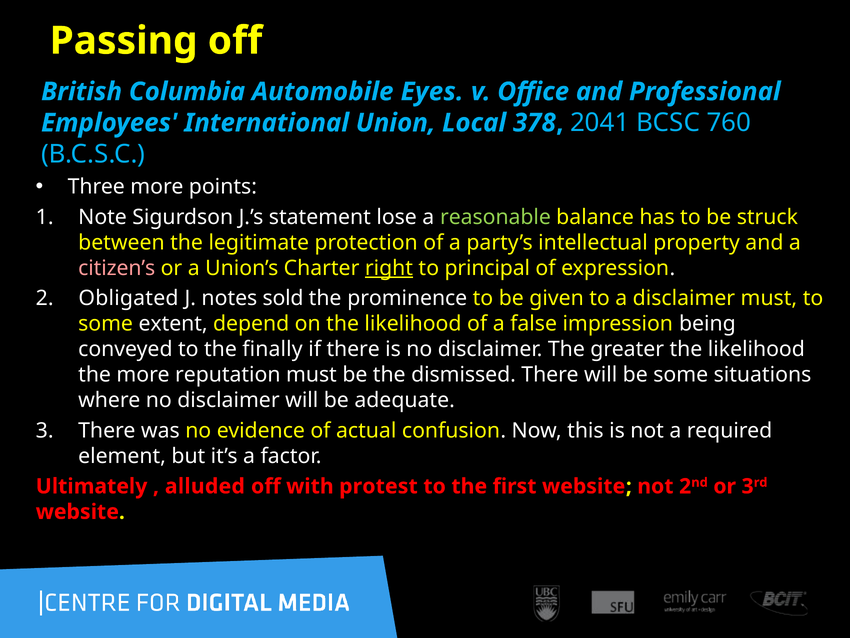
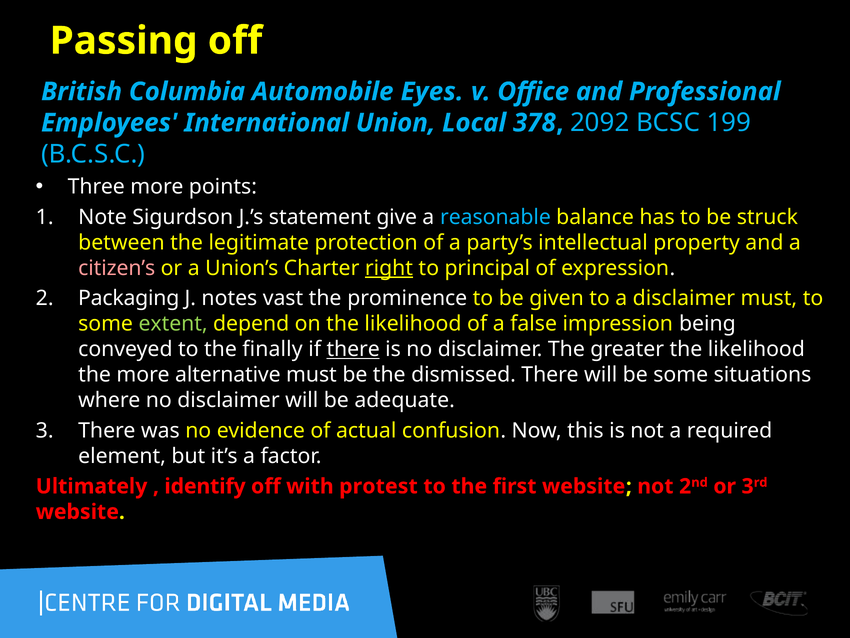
2041: 2041 -> 2092 (600, 123)
760: 760 -> 199 (729, 123)
lose: lose -> give (397, 217)
reasonable colour: light green -> light blue (495, 217)
Obligated: Obligated -> Packaging (129, 298)
sold: sold -> vast (283, 298)
extent colour: white -> light green (173, 324)
there underline: none -> present (353, 349)
reputation: reputation -> alternative (228, 375)
alluded: alluded -> identify (205, 486)
